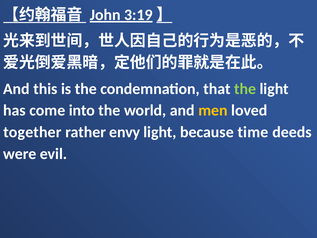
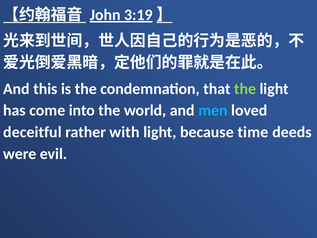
men colour: yellow -> light blue (213, 110)
together: together -> deceitful (32, 132)
envy: envy -> with (125, 132)
